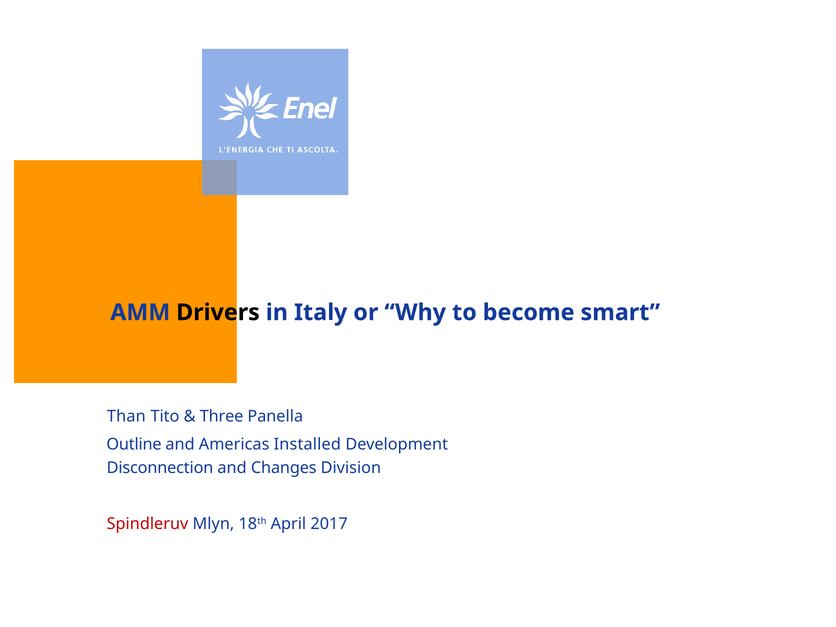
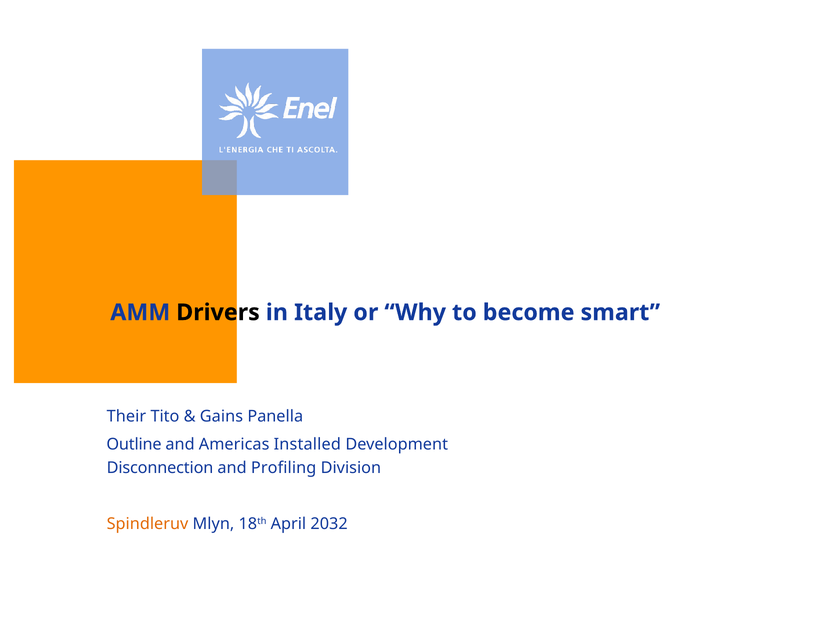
Than: Than -> Their (126, 416)
Three: Three -> Gains (221, 416)
Changes: Changes -> Profiling (284, 468)
Spindleruv colour: red -> orange (148, 524)
2017: 2017 -> 2032 (329, 524)
